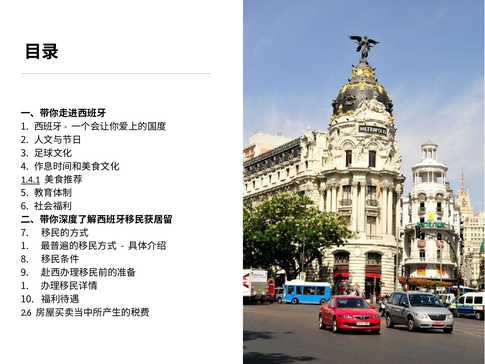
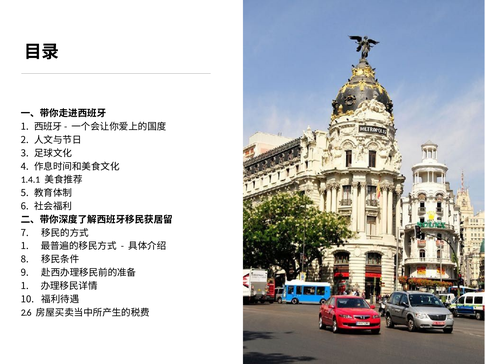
1.4.1 underline: present -> none (30, 180)
